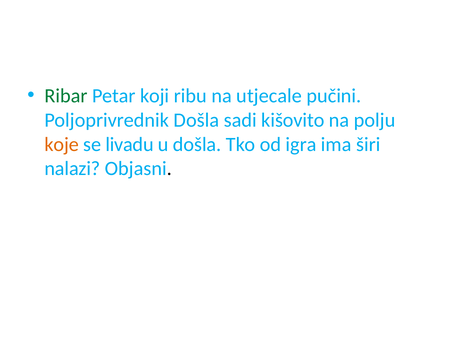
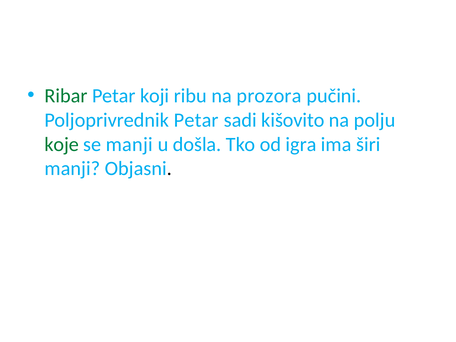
utjecale: utjecale -> prozora (269, 96)
Poljoprivrednik Došla: Došla -> Petar (196, 120)
koje colour: orange -> green (62, 144)
se livadu: livadu -> manji (129, 144)
nalazi: nalazi -> manji (72, 169)
